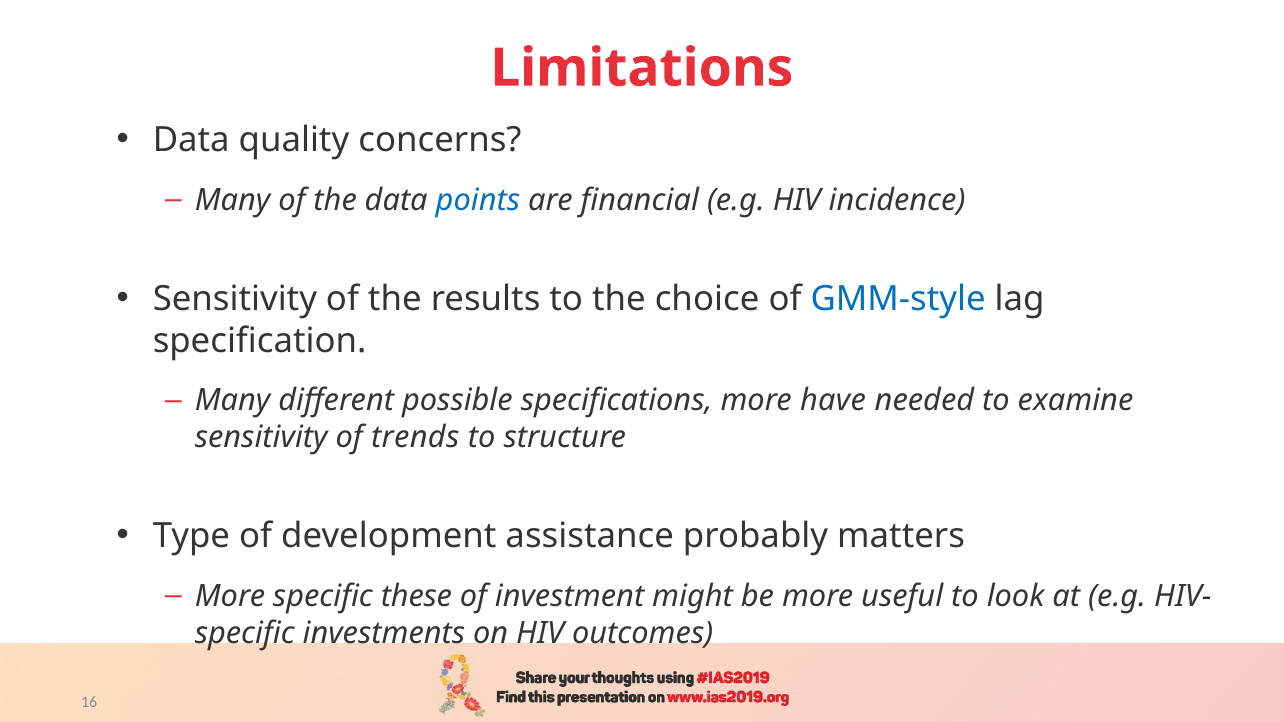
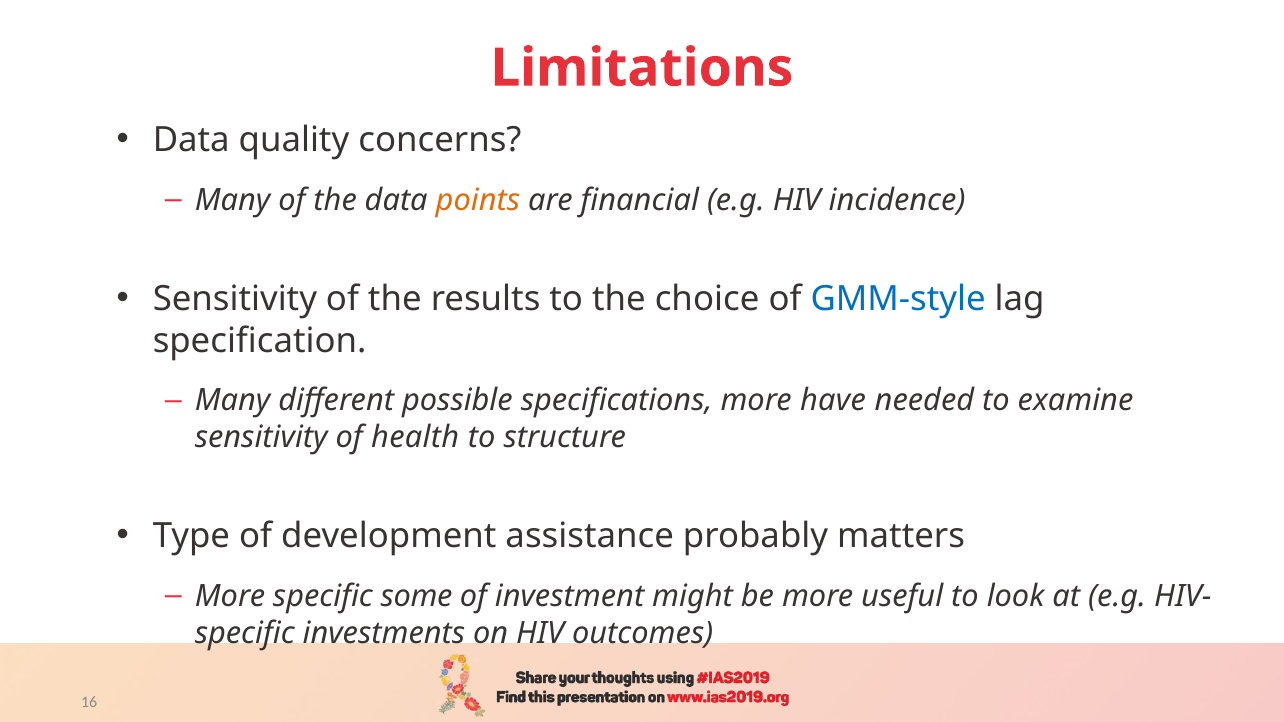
points colour: blue -> orange (478, 201)
trends: trends -> health (415, 438)
these: these -> some (417, 596)
